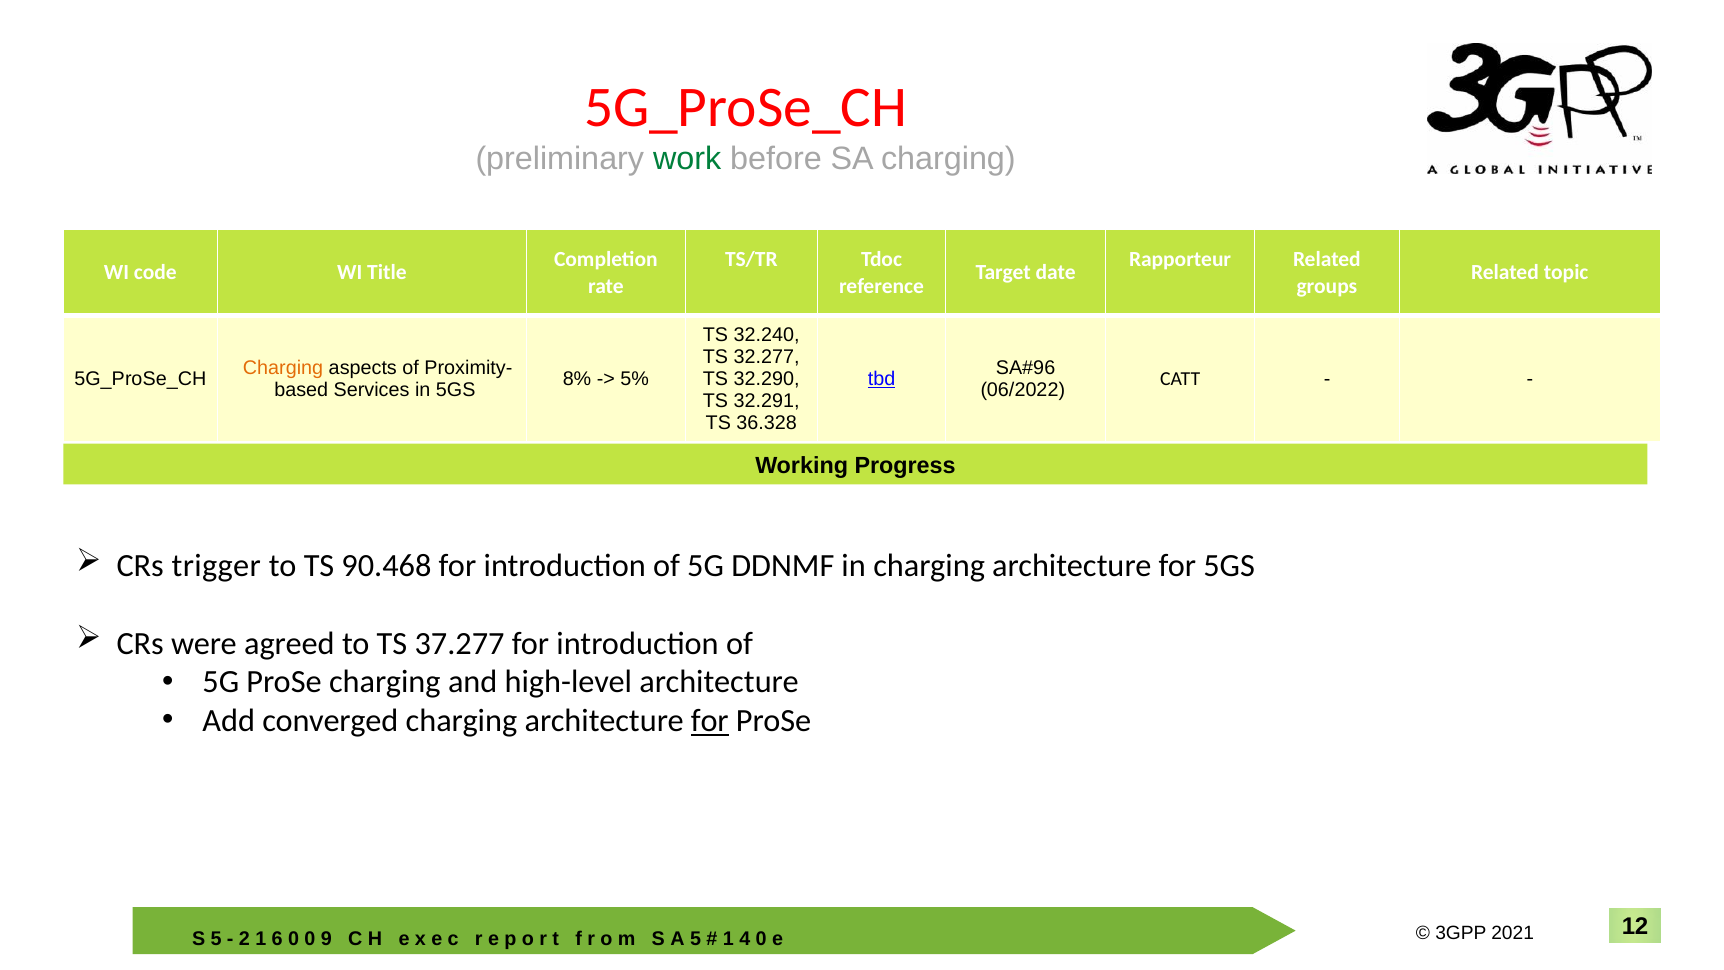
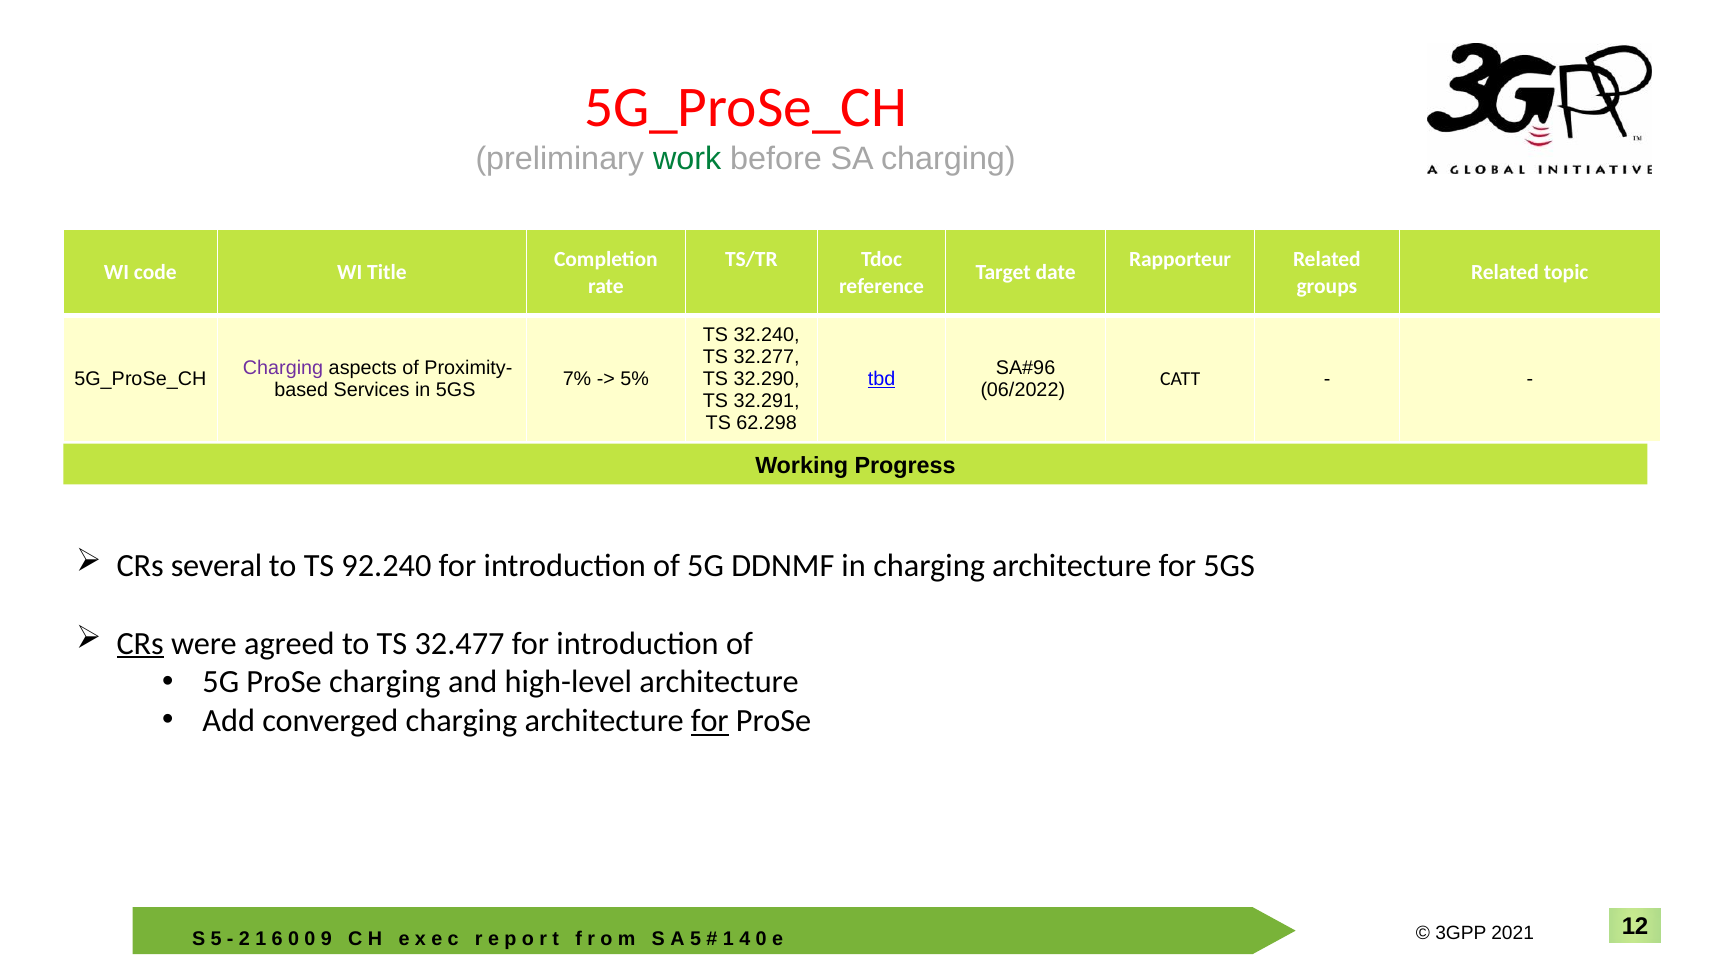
Charging colour: orange -> purple (283, 368)
8%: 8% -> 7% (577, 379)
36.328: 36.328 -> 62.298 (767, 423)
trigger: trigger -> several (217, 566)
90.468: 90.468 -> 92.240 (386, 566)
CRs underline: none -> present (140, 643)
37.277: 37.277 -> 32.477 (460, 643)
